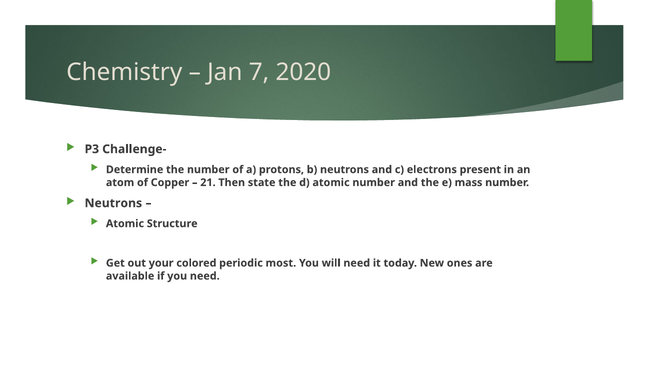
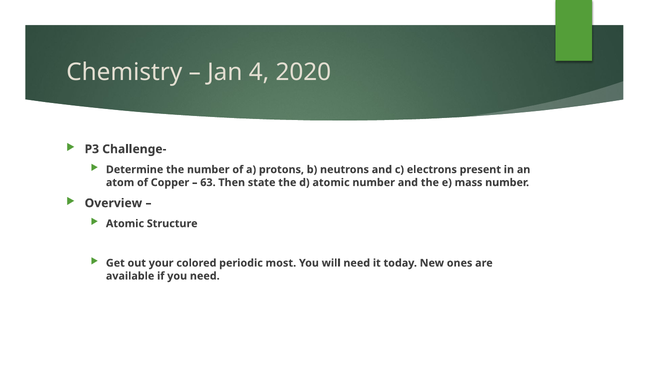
7: 7 -> 4 (259, 72)
21: 21 -> 63 (208, 183)
Neutrons: Neutrons -> Overview (113, 203)
